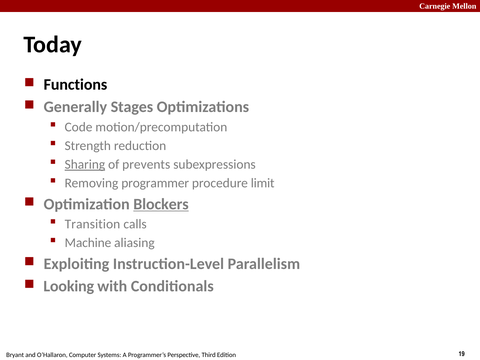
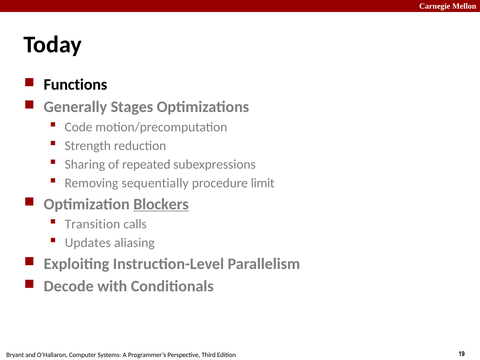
Sharing underline: present -> none (85, 164)
prevents: prevents -> repeated (146, 164)
programmer: programmer -> sequentially (155, 183)
Machine: Machine -> Updates (88, 243)
Looking: Looking -> Decode (69, 286)
